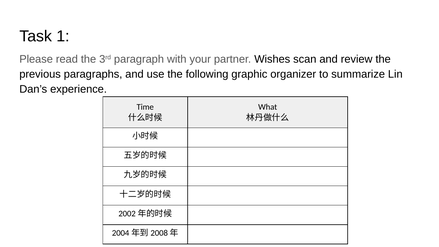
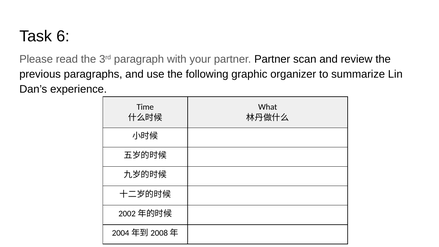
1: 1 -> 6 (63, 36)
partner Wishes: Wishes -> Partner (272, 59)
